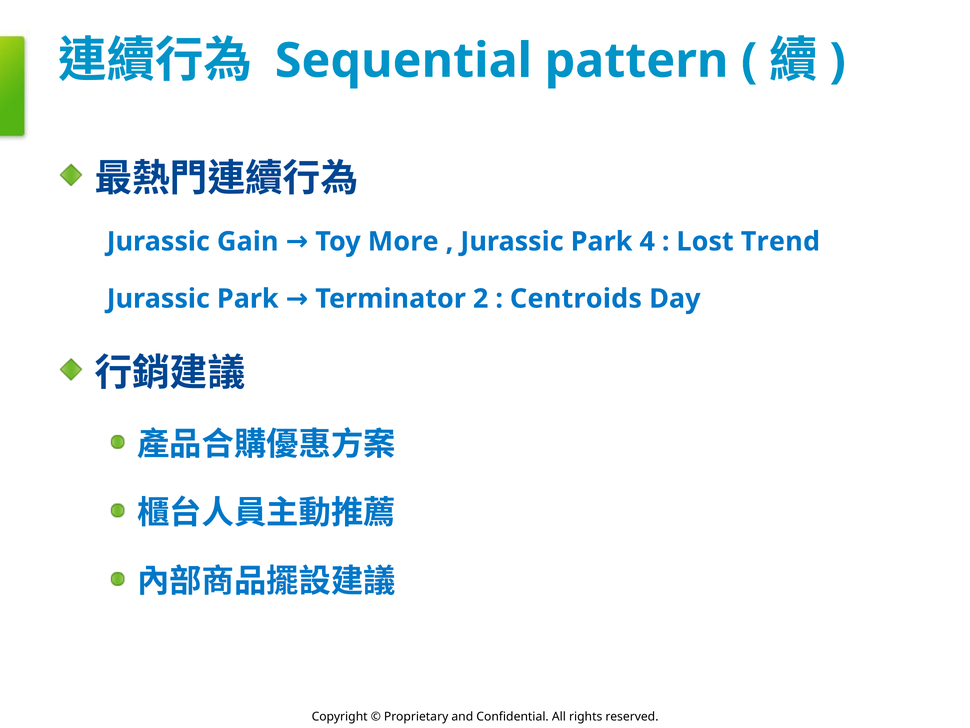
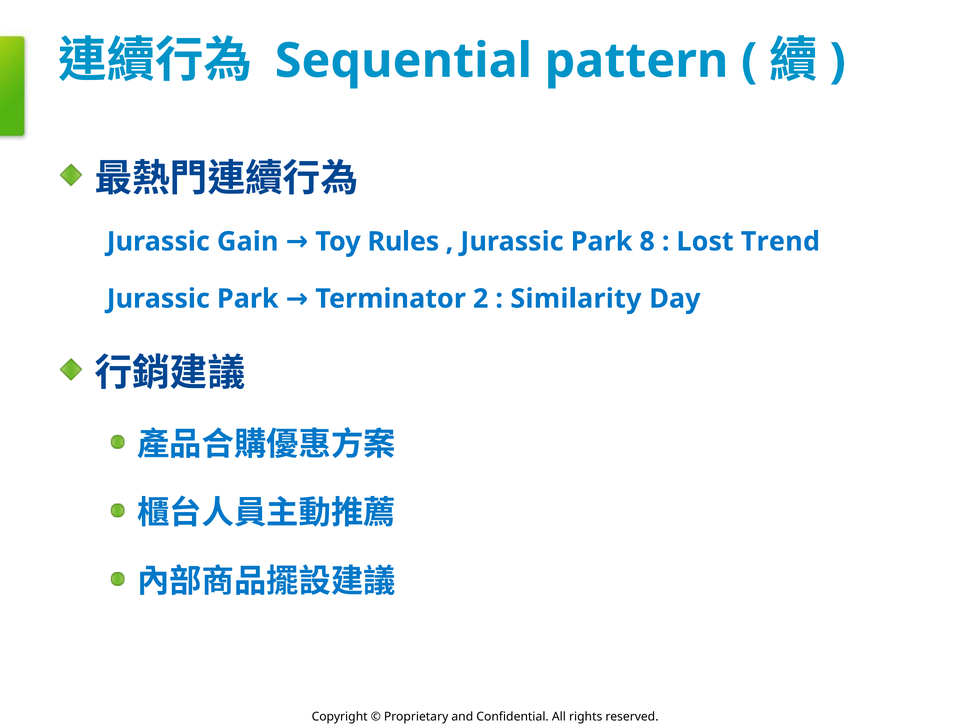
More: More -> Rules (403, 241)
4: 4 -> 8 (647, 241)
Centroids: Centroids -> Similarity (576, 299)
